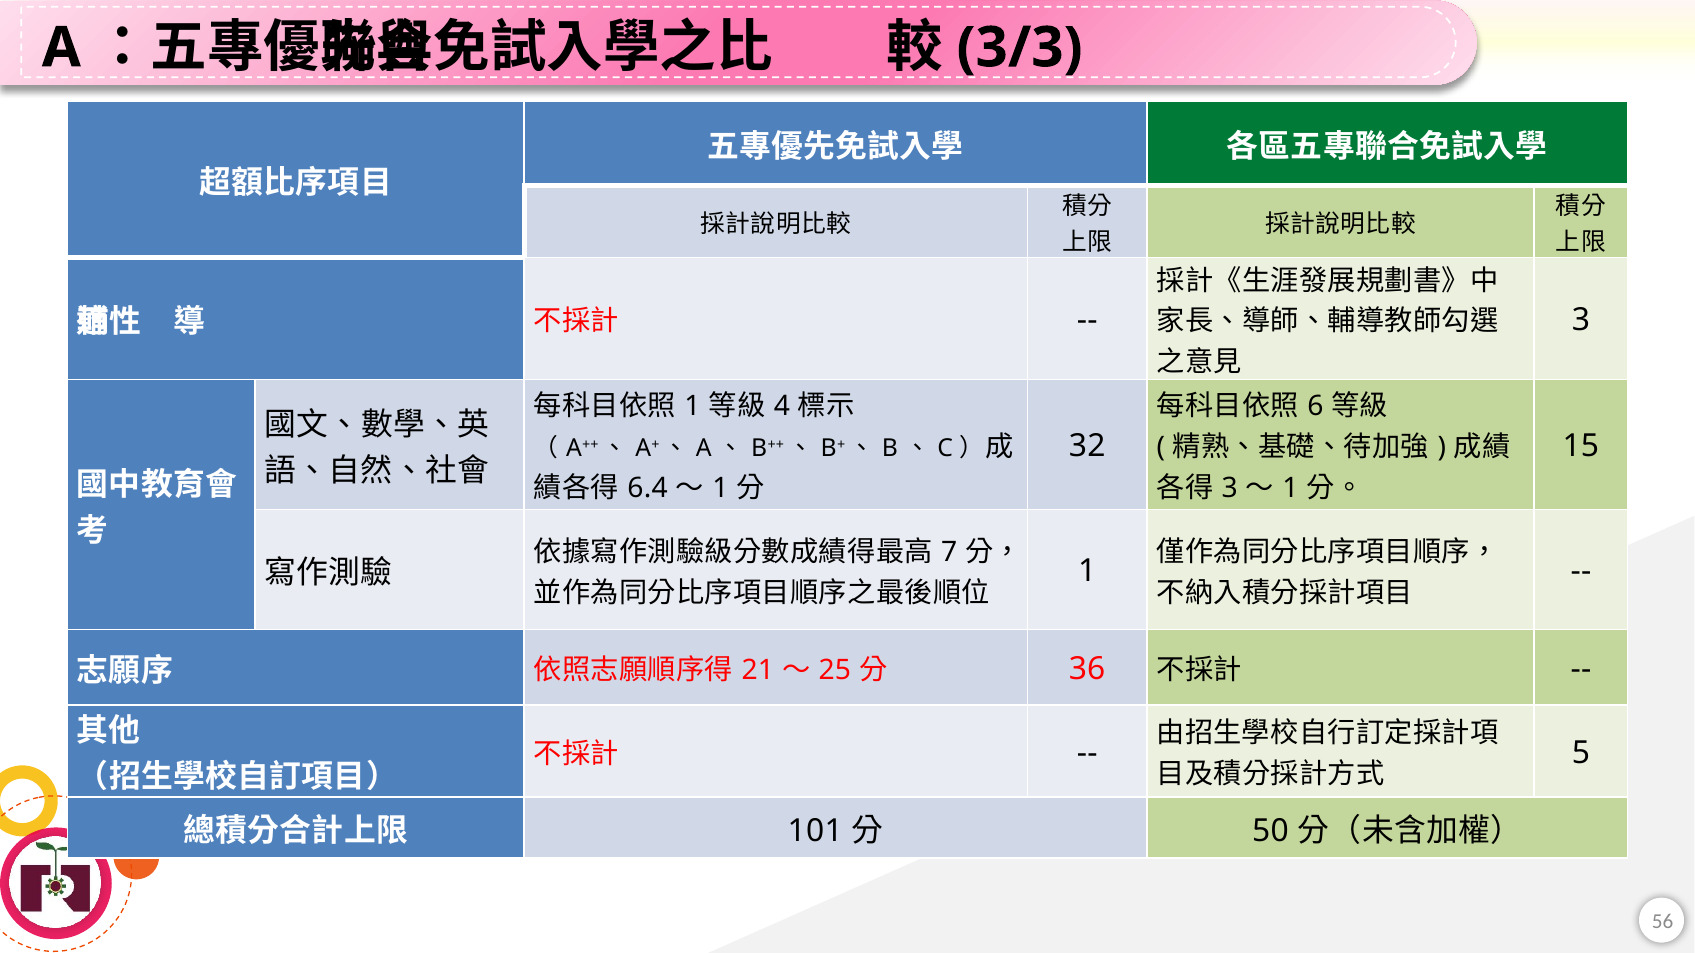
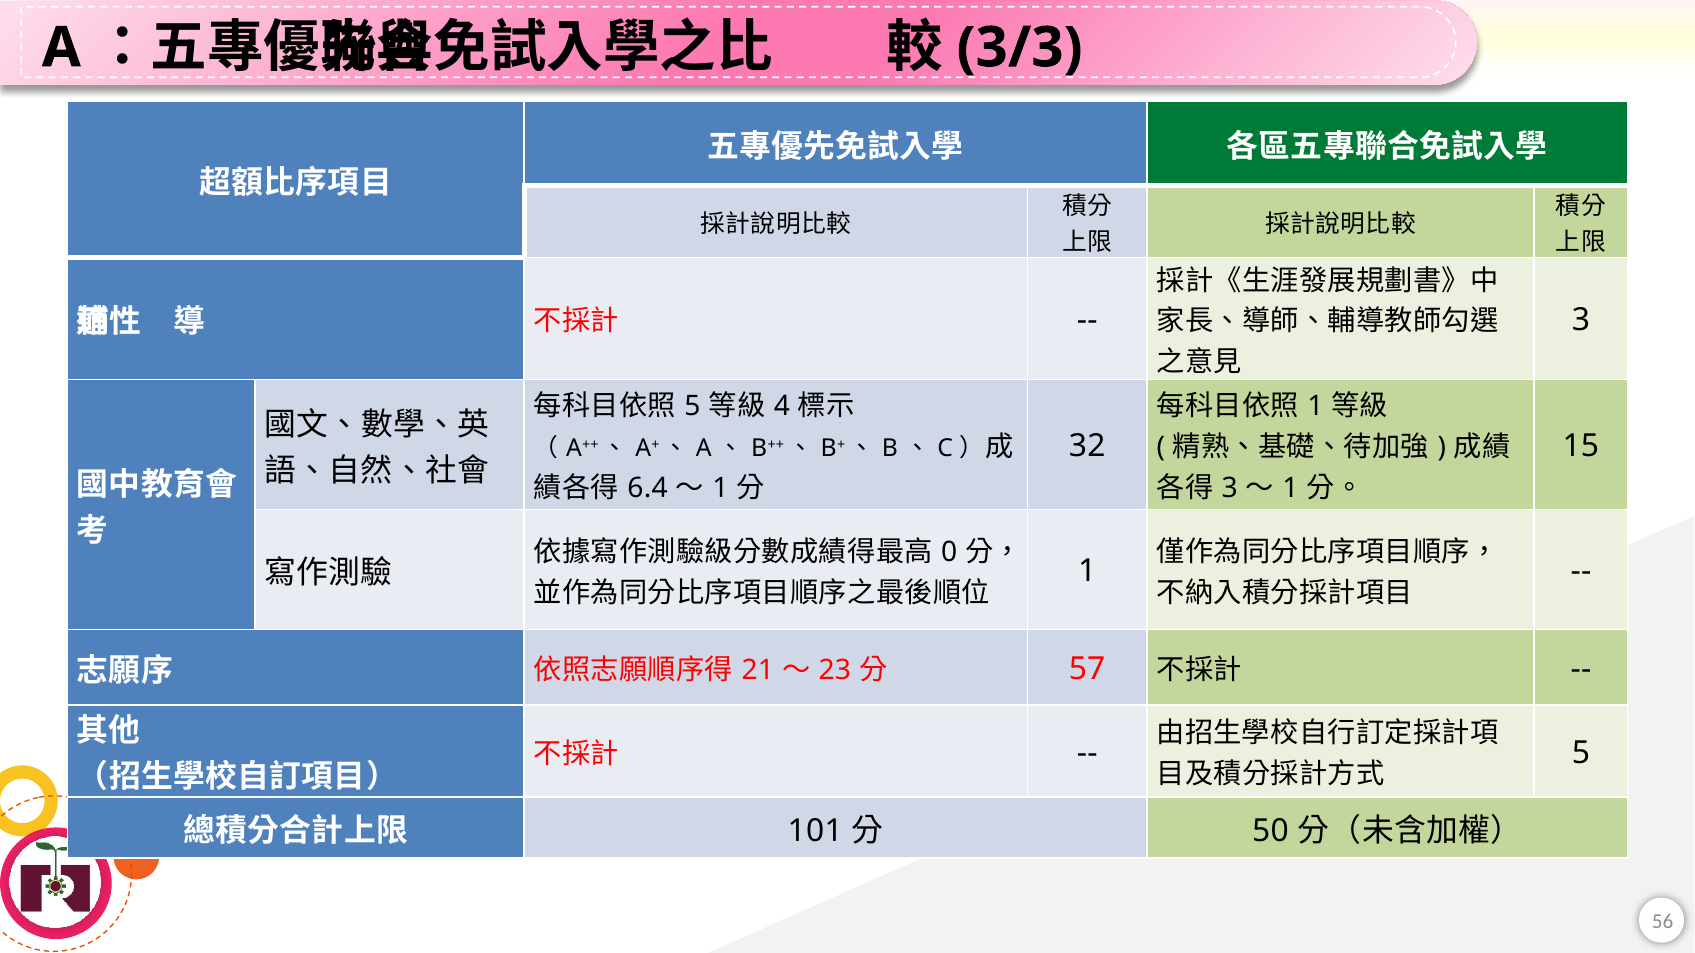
6: 6 -> 1 (1315, 407)
1: 1 -> 5 (693, 407)
7: 7 -> 0 (949, 552)
25: 25 -> 23 (835, 670)
36: 36 -> 57 (1087, 669)
